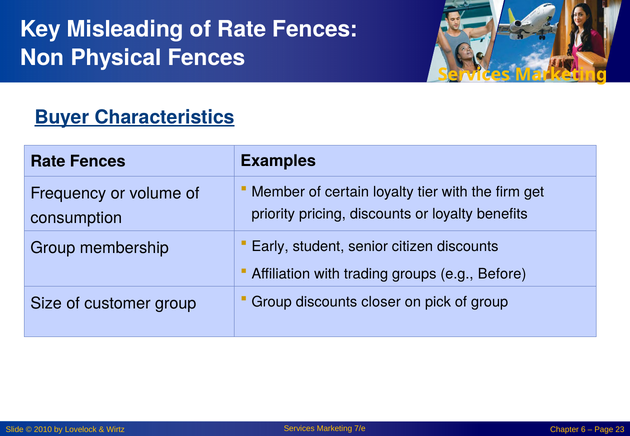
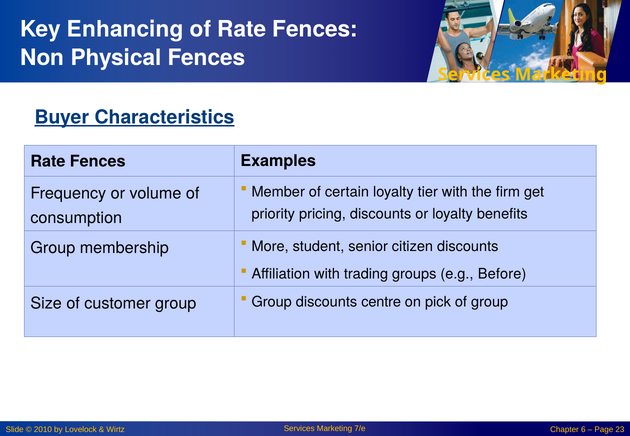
Misleading: Misleading -> Enhancing (125, 29)
Early: Early -> More (270, 247)
closer: closer -> centre (381, 302)
